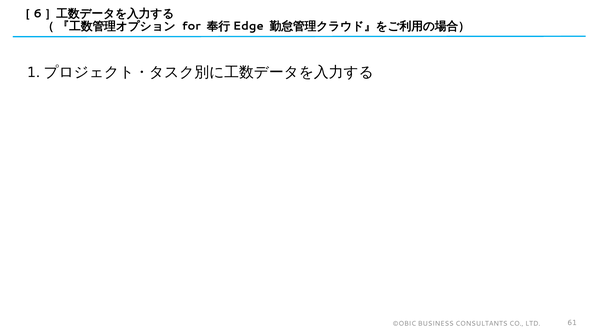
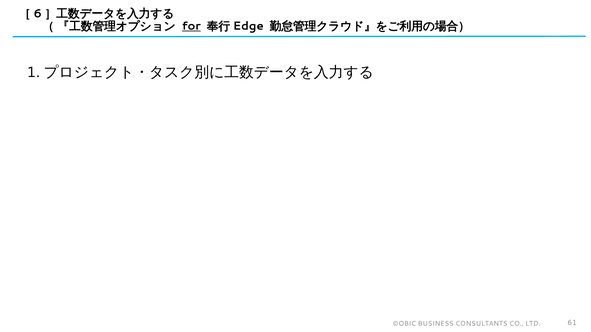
for underline: none -> present (191, 26)
